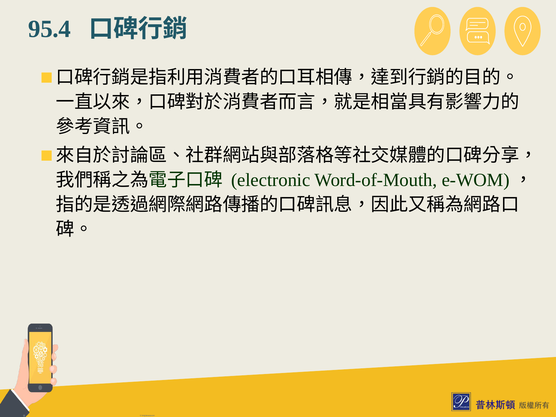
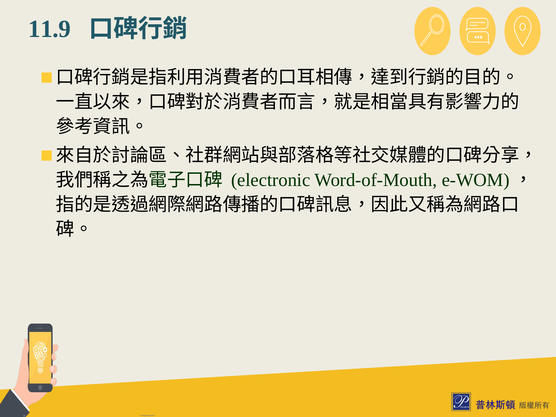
95.4: 95.4 -> 11.9 (50, 29)
